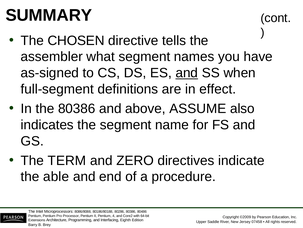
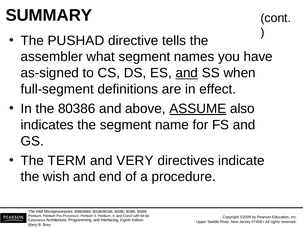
CHOSEN: CHOSEN -> PUSHAD (76, 40)
ASSUME underline: none -> present (198, 108)
ZERO: ZERO -> VERY (135, 160)
able: able -> wish (56, 176)
